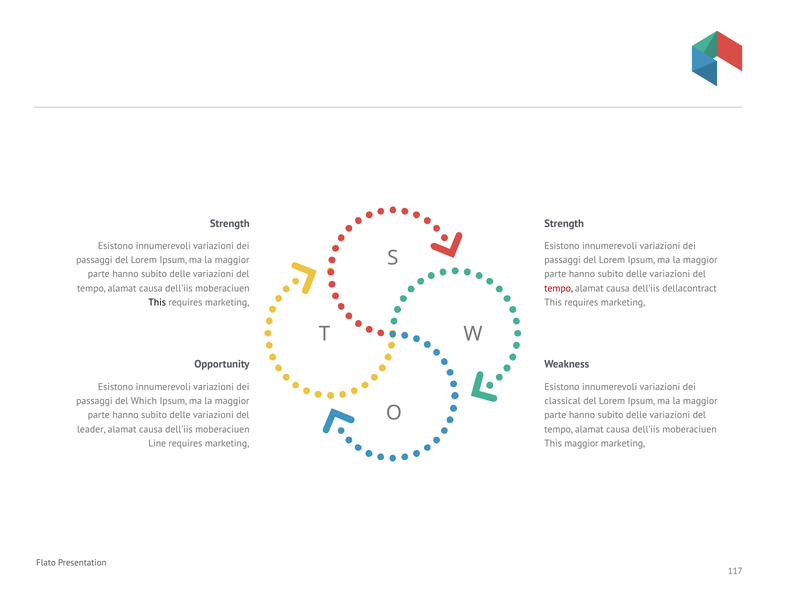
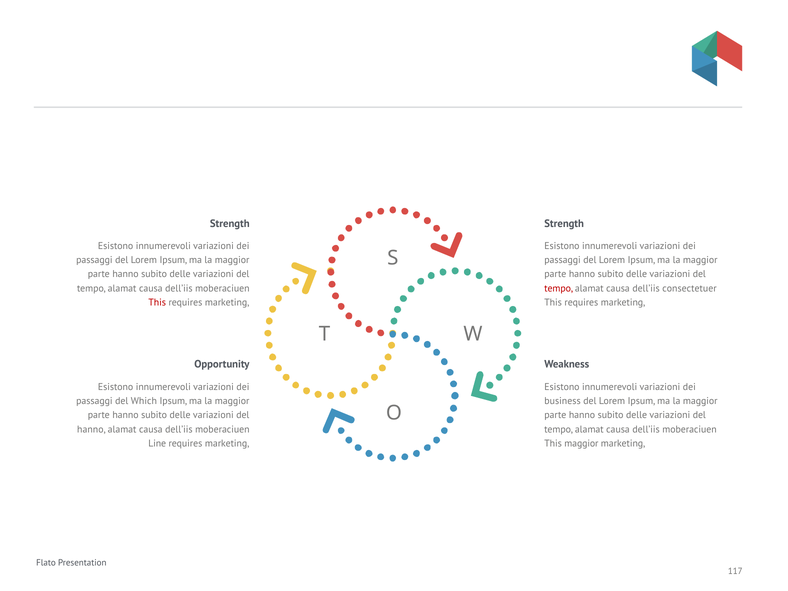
dellacontract: dellacontract -> consectetuer (690, 288)
This colour: black -> red (157, 303)
classical: classical -> business (562, 401)
leader: leader -> hanno (91, 429)
